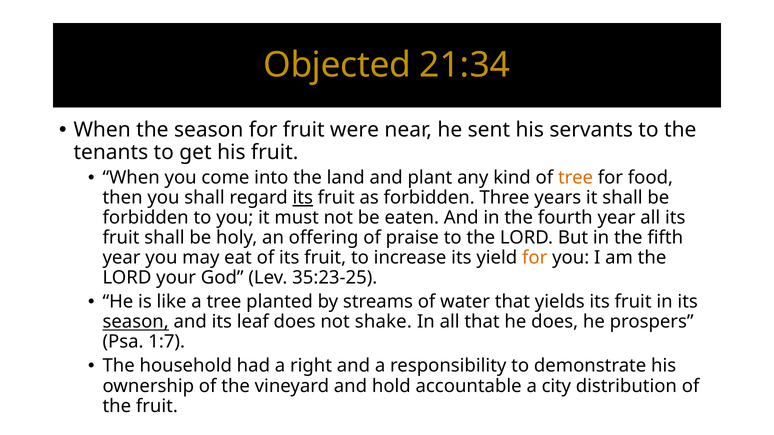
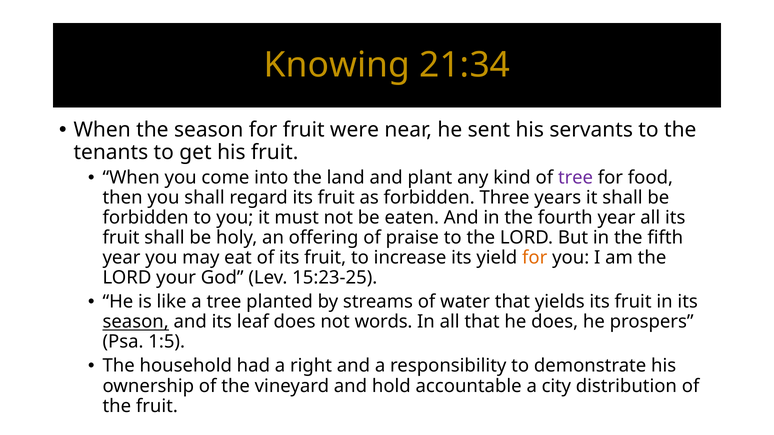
Objected: Objected -> Knowing (337, 65)
tree colour: orange -> purple (576, 178)
its underline: present -> none (303, 198)
35:23-25: 35:23-25 -> 15:23-25 (335, 278)
shake: shake -> words (384, 322)
1:7: 1:7 -> 1:5 (167, 342)
